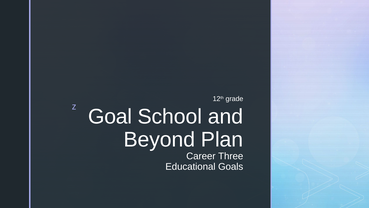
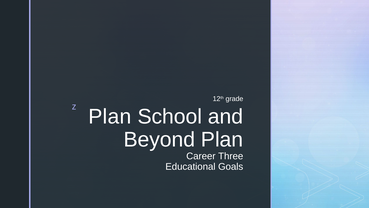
Goal: Goal -> Plan (110, 116)
